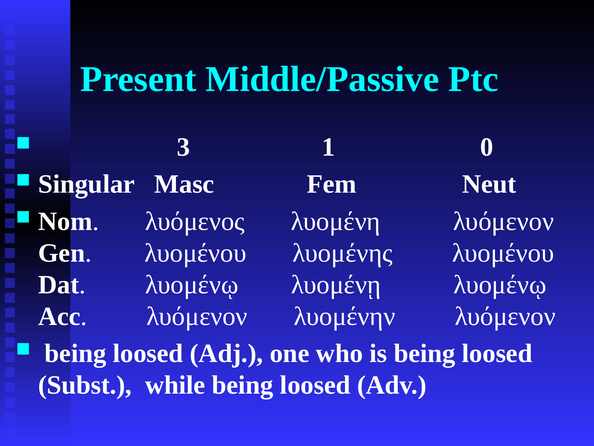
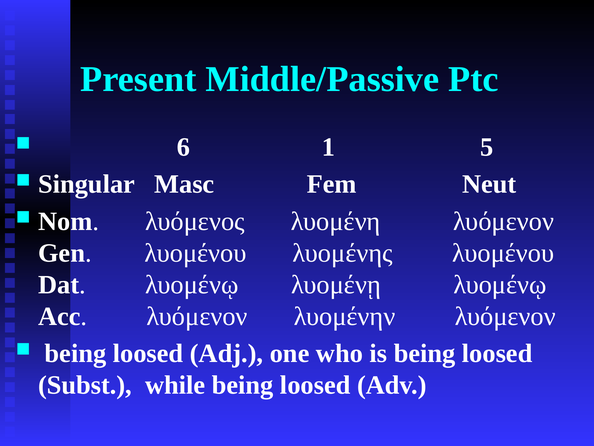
3: 3 -> 6 (183, 147)
0: 0 -> 5 (487, 147)
